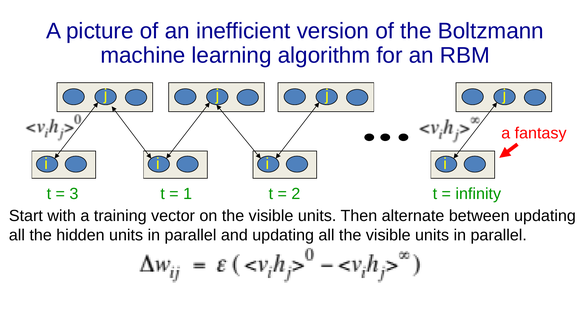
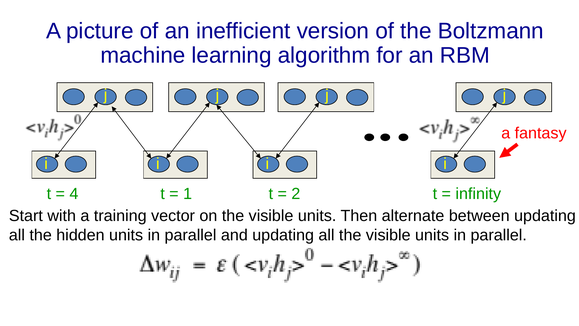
3: 3 -> 4 (74, 194)
